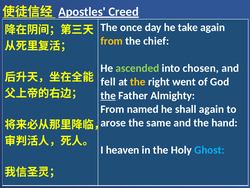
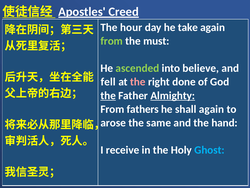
once: once -> hour (131, 27)
from colour: yellow -> light green (112, 41)
chief: chief -> must (156, 41)
chosen: chosen -> believe (201, 68)
the colour: yellow -> pink (138, 82)
went: went -> done (184, 82)
Almighty underline: none -> present (173, 95)
named: named -> fathers (143, 109)
heaven: heaven -> receive (123, 150)
